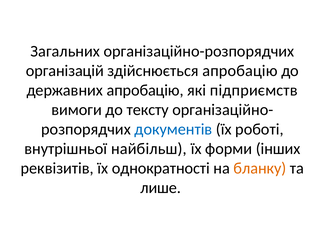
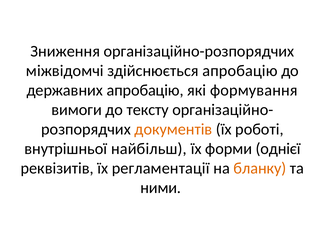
Загальних: Загальних -> Зниження (65, 51)
організацій: організацій -> міжвідомчі (65, 71)
підприємств: підприємств -> формування (254, 90)
документів colour: blue -> orange (173, 129)
інших: інших -> однієї (278, 149)
однократності: однократності -> регламентації (161, 168)
лише: лише -> ними (161, 188)
